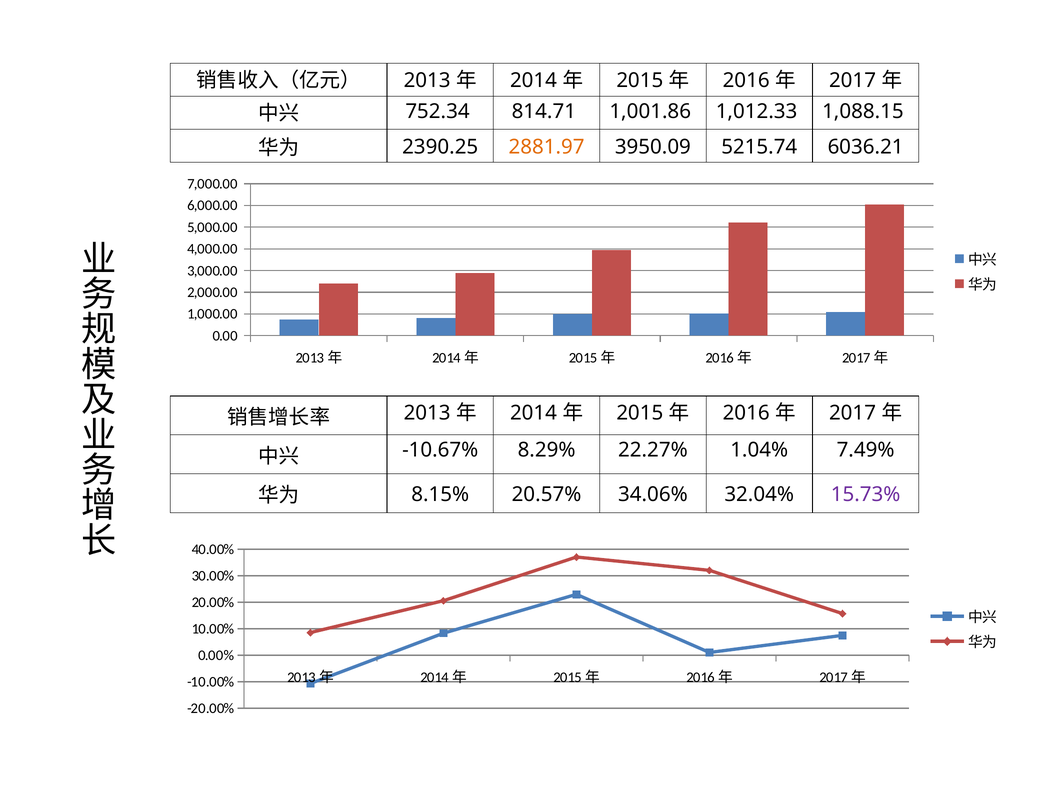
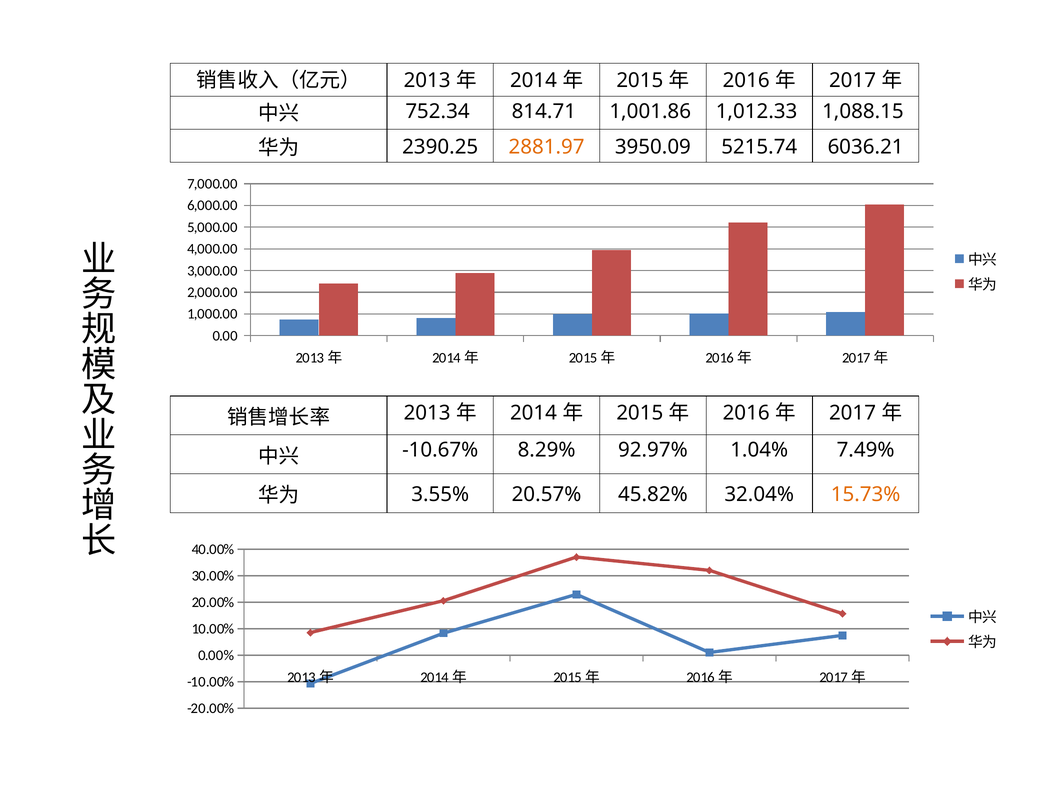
22.27%: 22.27% -> 92.97% (653, 450)
8.15%: 8.15% -> 3.55% (440, 494)
34.06%: 34.06% -> 45.82% (653, 494)
15.73% colour: purple -> orange (866, 494)
